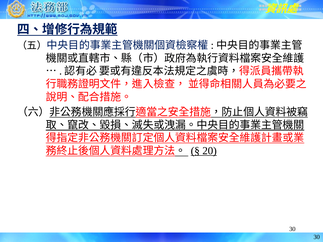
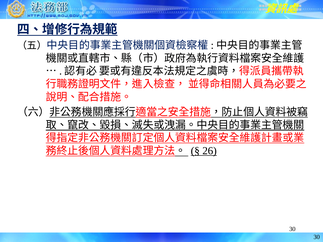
20: 20 -> 26 (210, 151)
